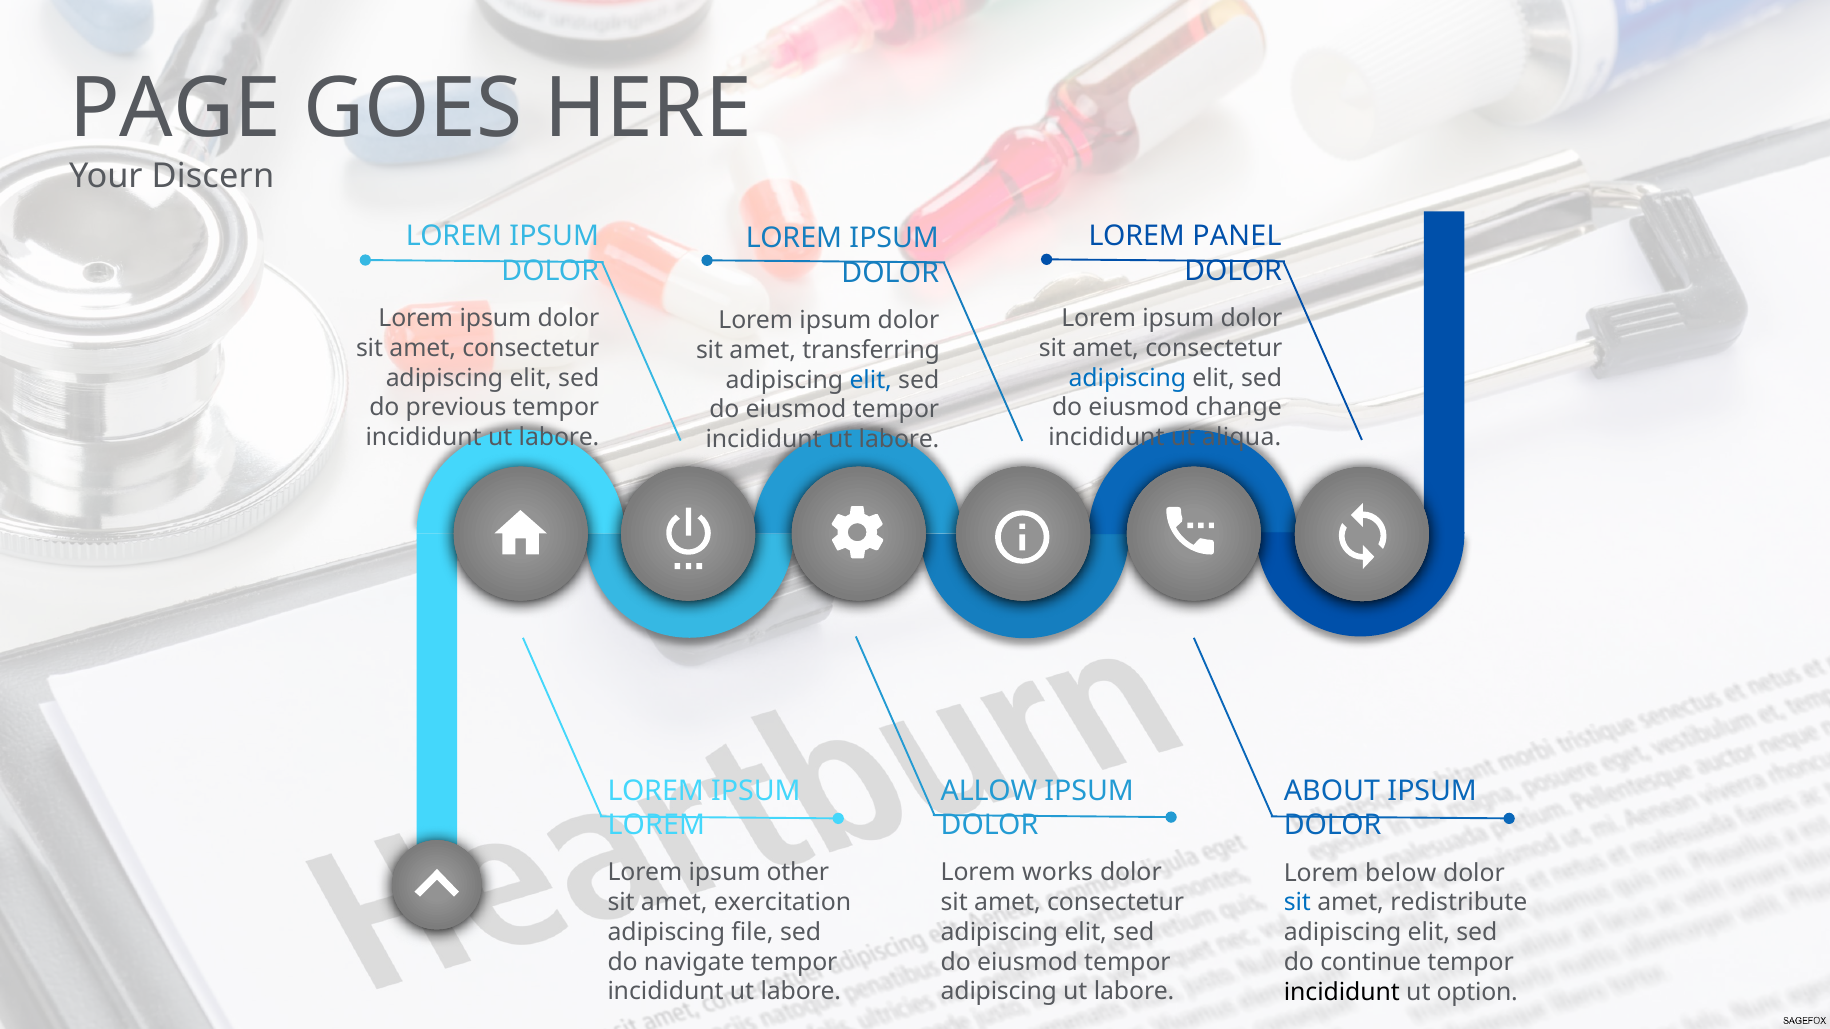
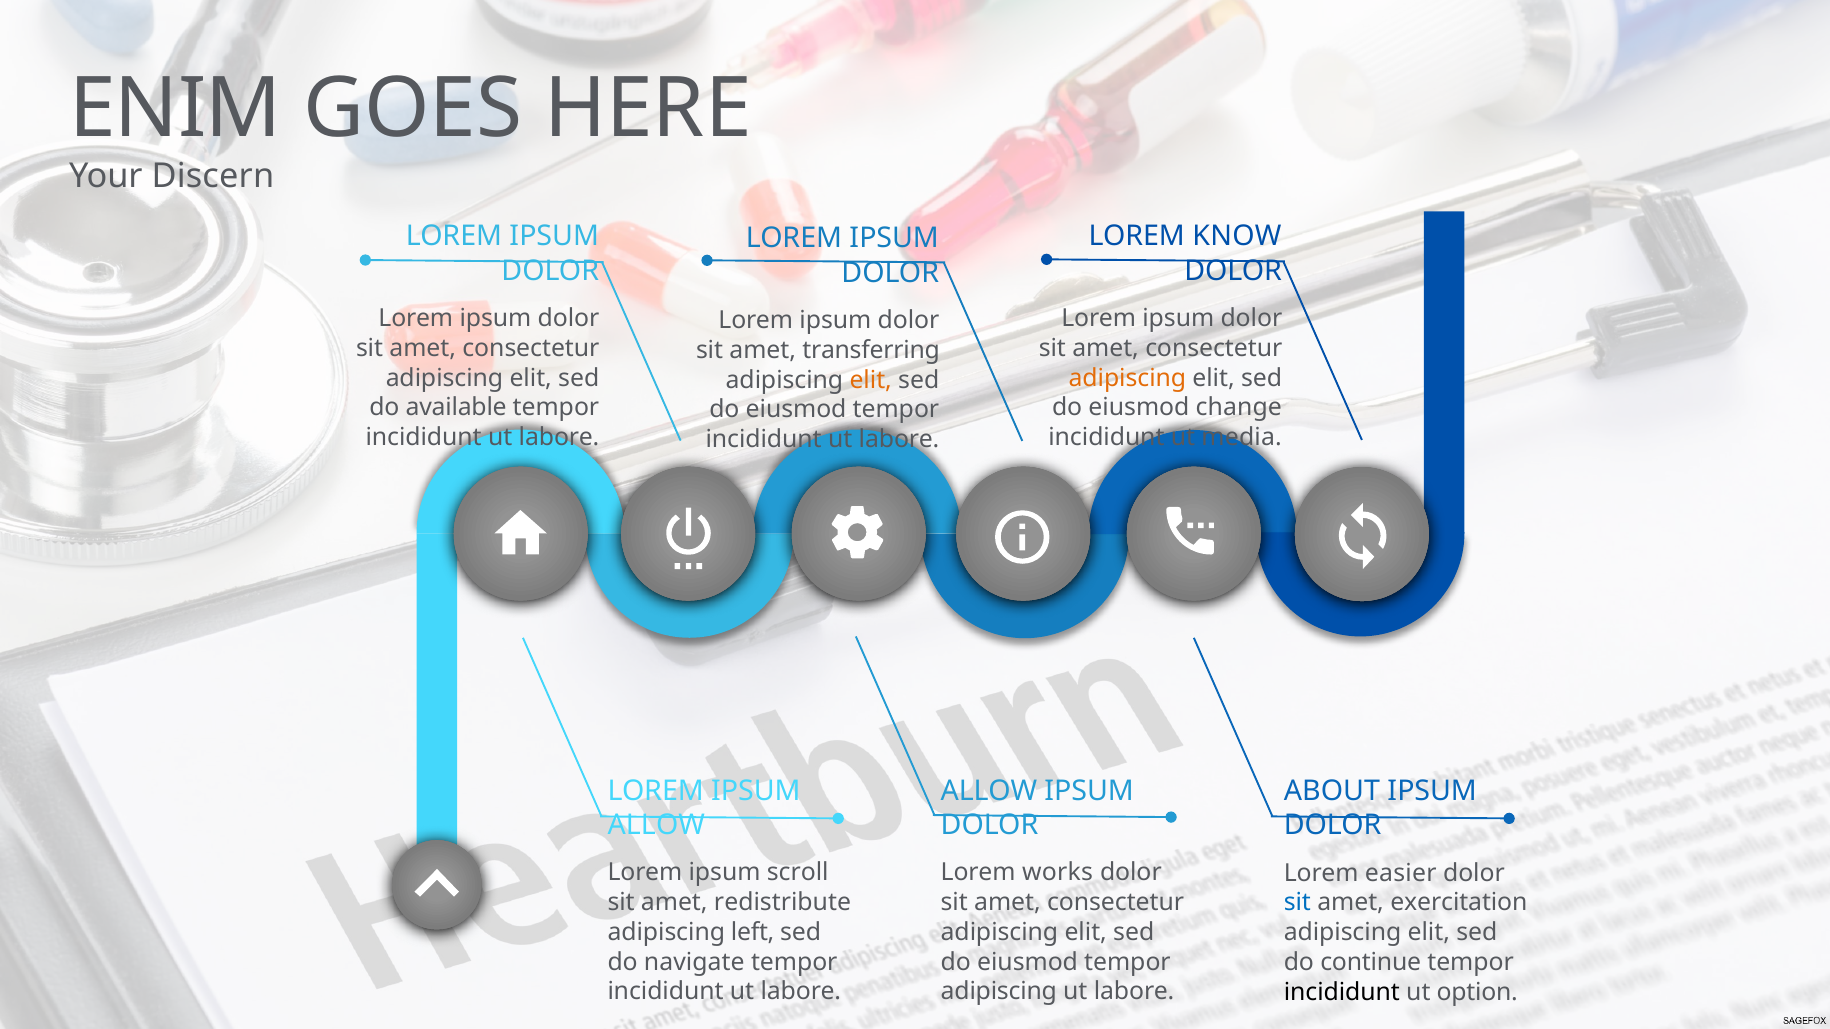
PAGE: PAGE -> ENIM (175, 109)
PANEL: PANEL -> KNOW (1237, 236)
adipiscing colour: blue -> orange (1127, 378)
elit colour: blue -> orange (871, 380)
previous: previous -> available (456, 408)
aliqua: aliqua -> media (1242, 438)
LOREM: LOREM -> ALLOW (656, 825)
other: other -> scroll (798, 873)
below: below -> easier (1401, 873)
exercitation: exercitation -> redistribute (783, 903)
redistribute: redistribute -> exercitation (1459, 903)
file: file -> left (753, 933)
